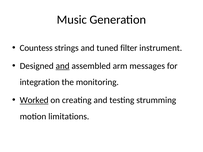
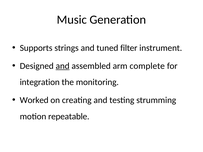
Countess: Countess -> Supports (36, 48)
messages: messages -> complete (147, 66)
Worked underline: present -> none (34, 100)
limitations: limitations -> repeatable (69, 117)
